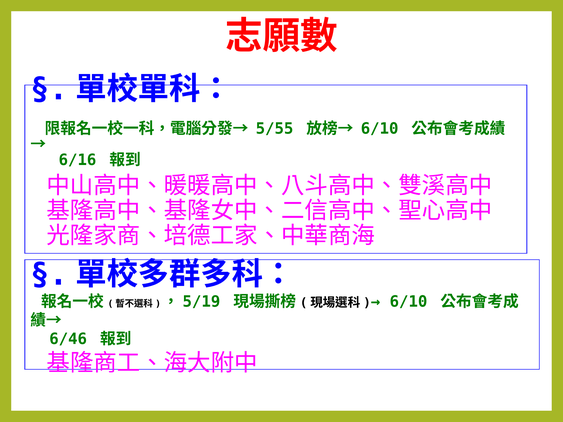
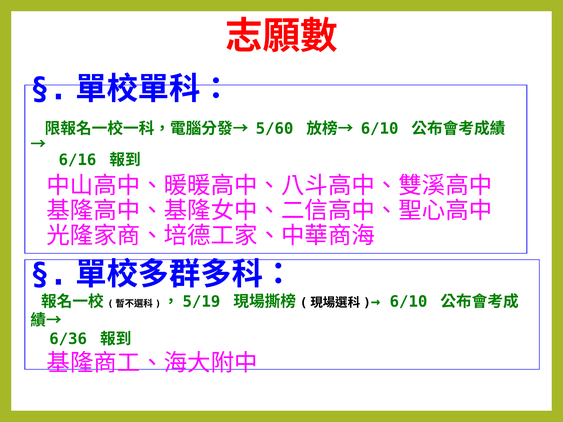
5/55: 5/55 -> 5/60 (275, 129)
6/46: 6/46 -> 6/36 (68, 339)
